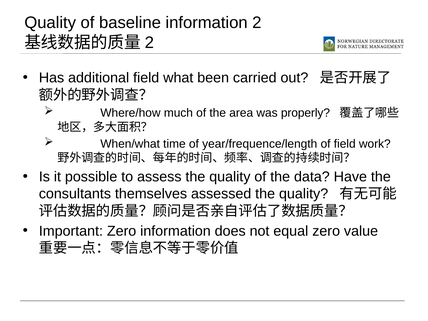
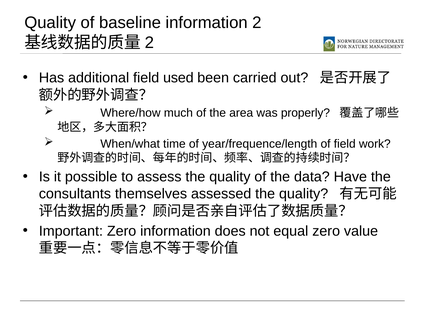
what: what -> used (178, 78)
